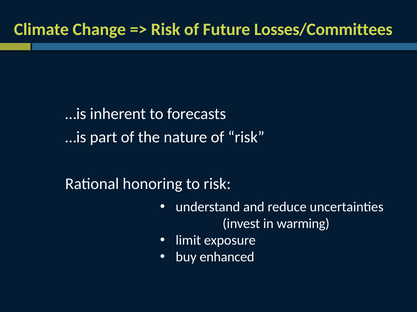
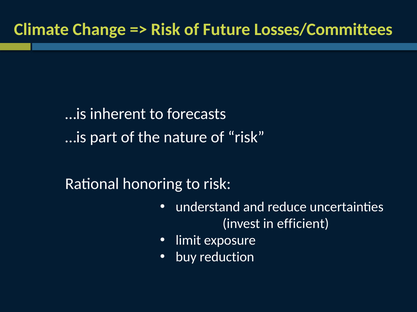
warming: warming -> efficient (303, 224)
enhanced: enhanced -> reduction (227, 257)
